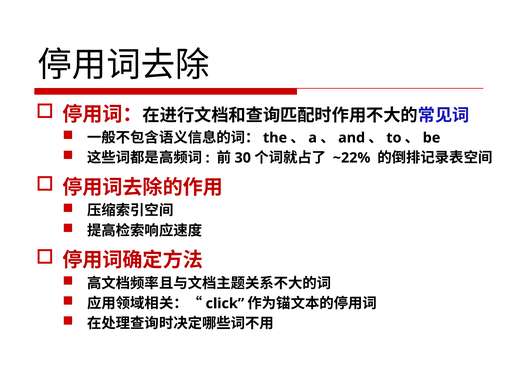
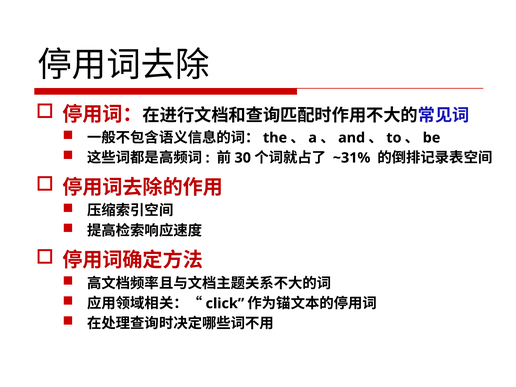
~22%: ~22% -> ~31% (352, 158)
